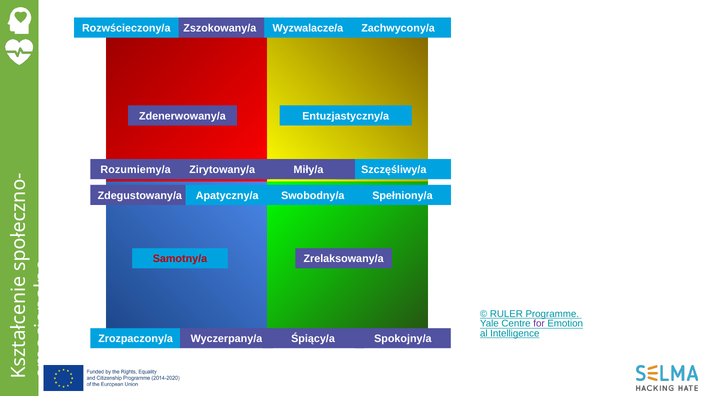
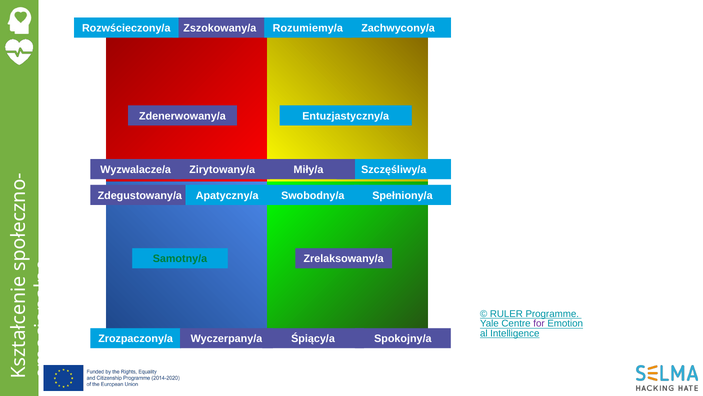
Wyzwalacze/a: Wyzwalacze/a -> Rozumiemy/a (308, 28)
Rozumiemy/a: Rozumiemy/a -> Wyzwalacze/a (136, 170)
Samotny/a colour: red -> green (180, 259)
